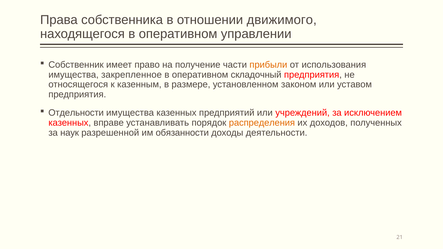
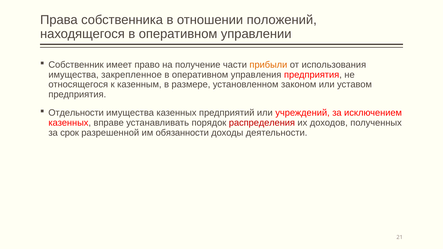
движимого: движимого -> положений (282, 20)
складочный: складочный -> управления (256, 75)
распределения colour: orange -> red (262, 123)
наук: наук -> срок (70, 133)
